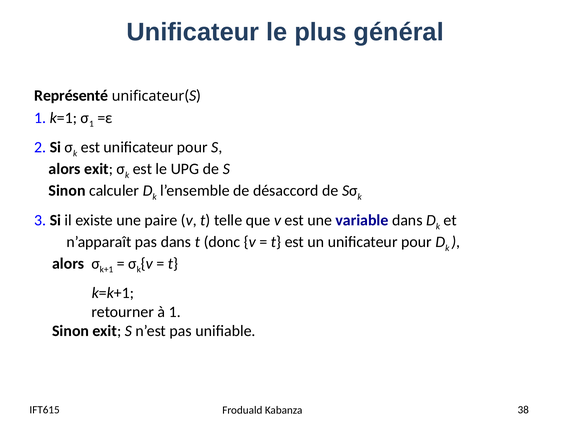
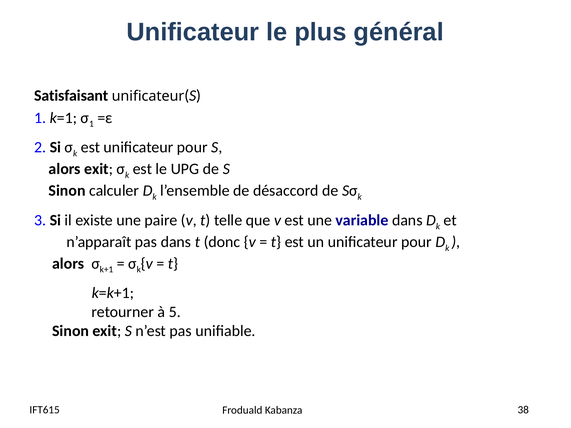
Représenté: Représenté -> Satisfaisant (71, 96)
à 1: 1 -> 5 (175, 312)
